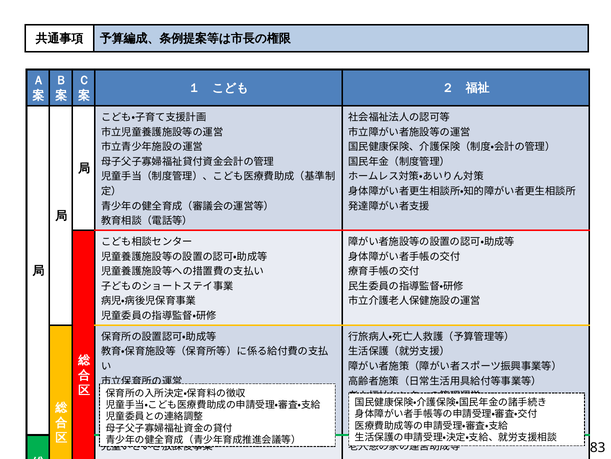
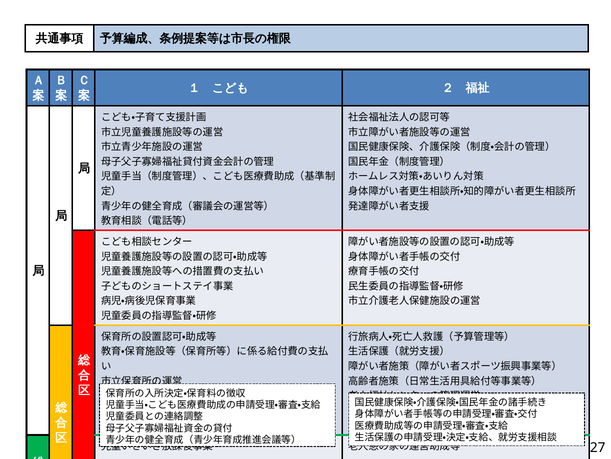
83: 83 -> 27 (598, 447)
